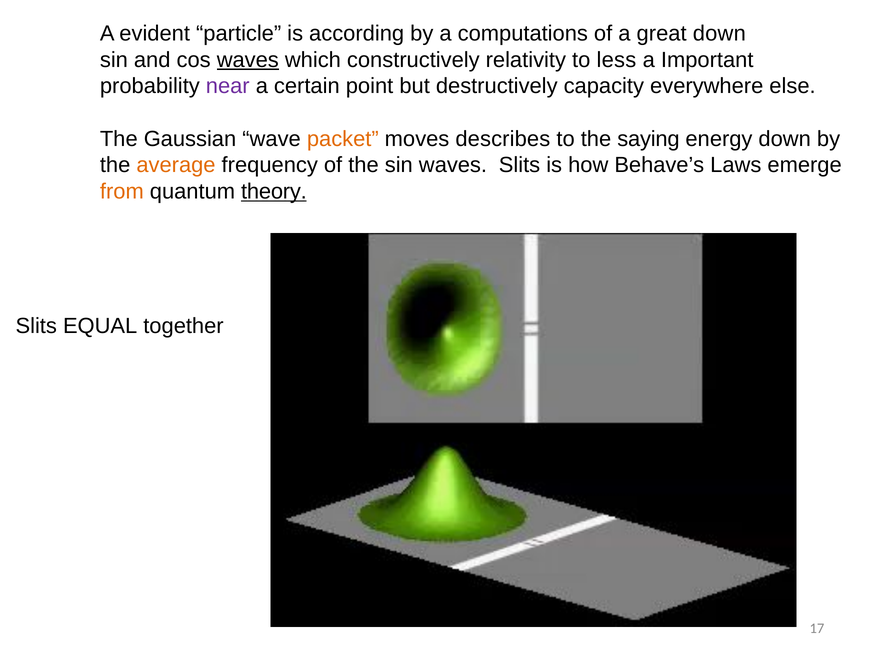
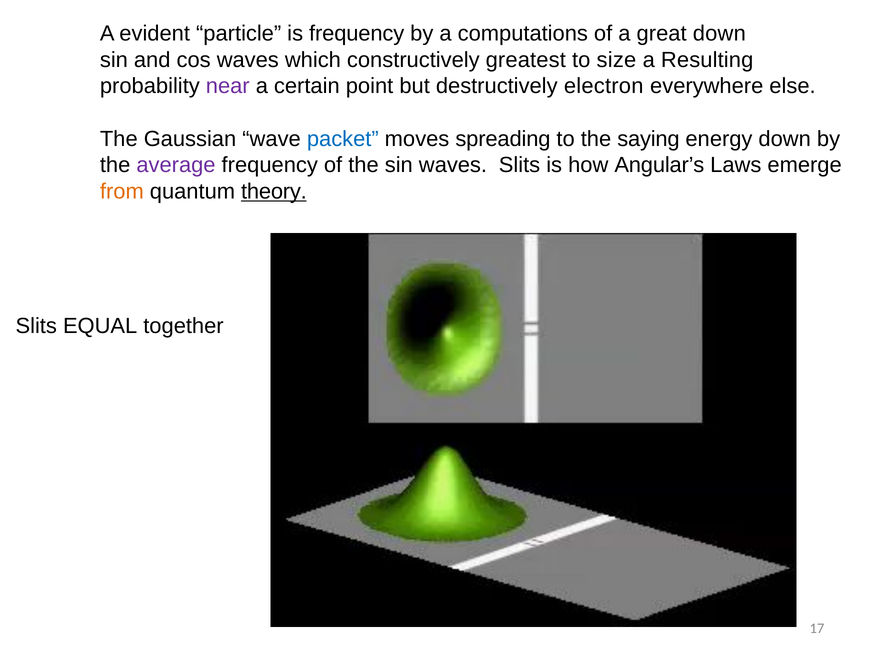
is according: according -> frequency (357, 34)
waves underline: present -> none (248, 60)
relativity: relativity -> greatest (526, 60)
less: less -> size (616, 60)
Important: Important -> Resulting (707, 60)
capacity: capacity -> electron (604, 86)
packet colour: orange -> blue (343, 139)
describes: describes -> spreading (503, 139)
average colour: orange -> purple (176, 165)
Behave’s: Behave’s -> Angular’s (659, 165)
